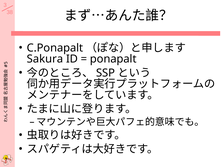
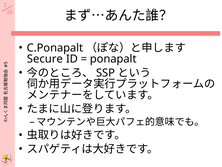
Sakura: Sakura -> Secure (45, 59)
